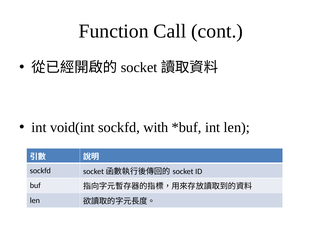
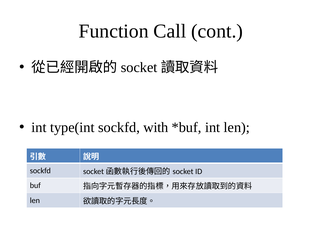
void(int: void(int -> type(int (72, 128)
